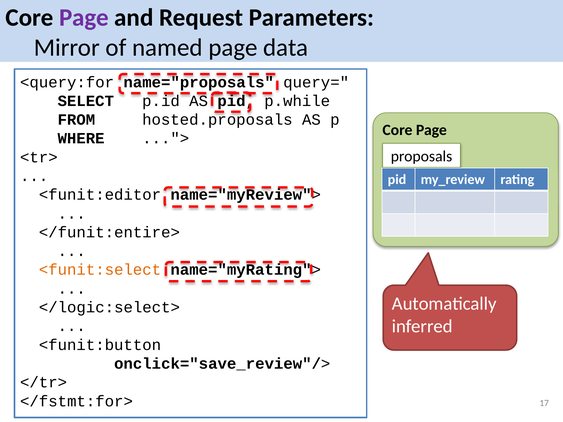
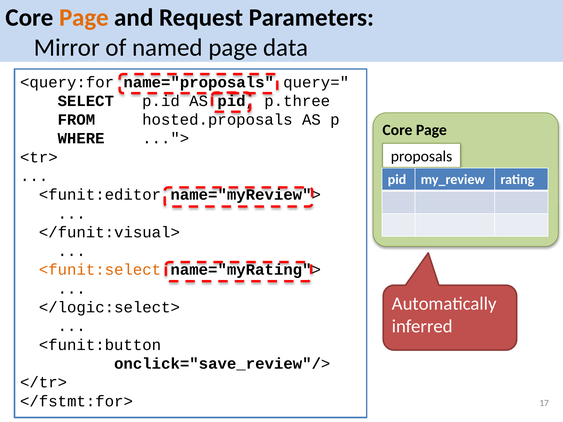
Page colour: purple -> orange (84, 18)
p.while: p.while -> p.three (297, 101)
</funit:entire>: </funit:entire> -> </funit:visual> (109, 232)
